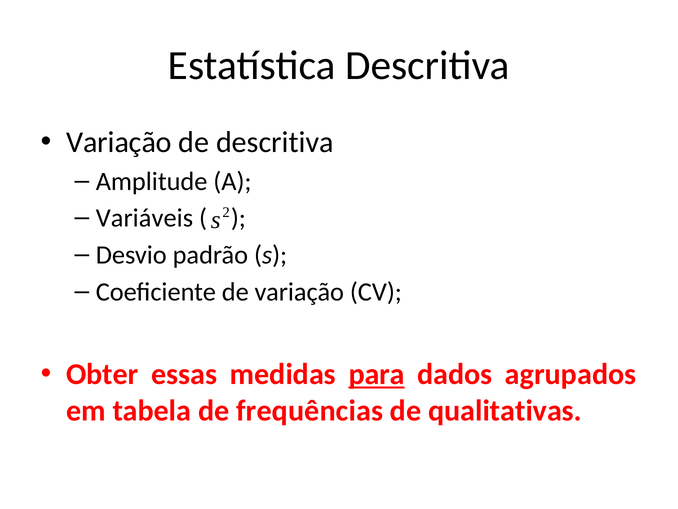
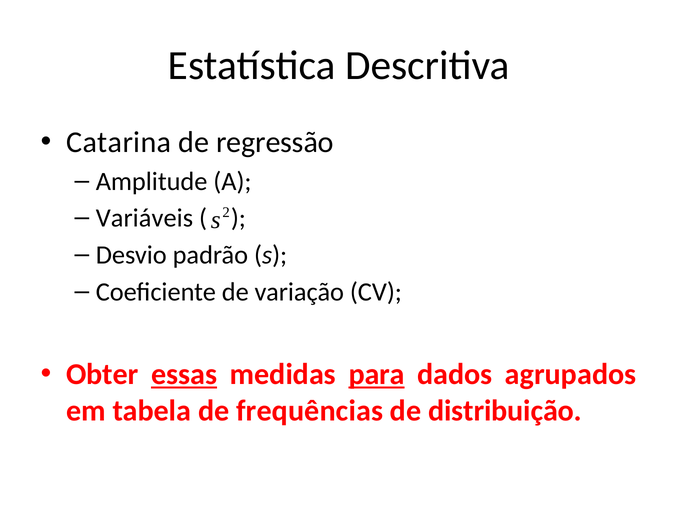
Variação: Variação -> Catarina (119, 142)
de descritiva: descritiva -> regressão (275, 142)
essas underline: none -> present (184, 374)
qualitativas: qualitativas -> distribuição (505, 410)
